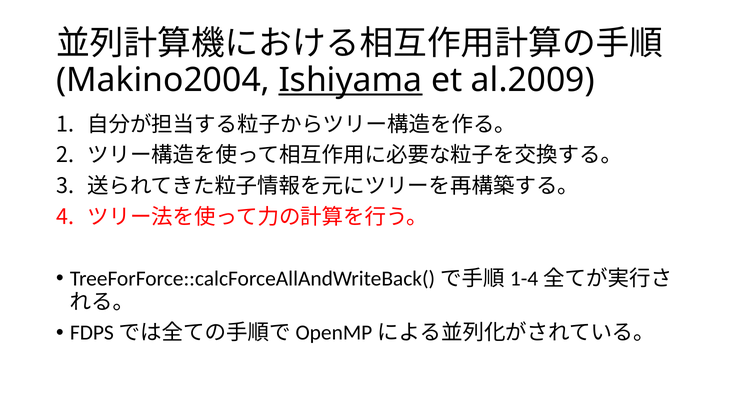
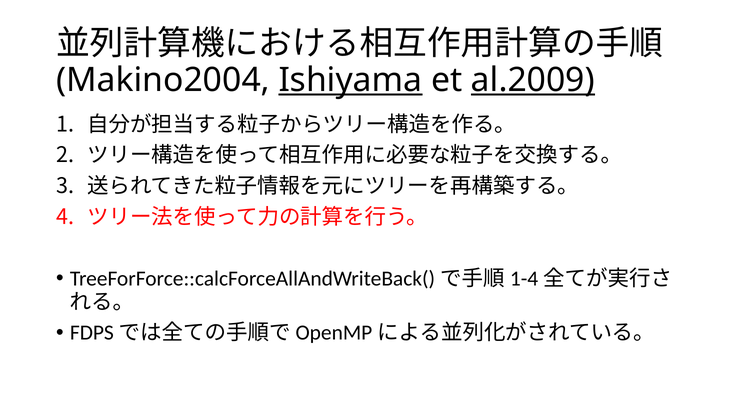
al.2009 underline: none -> present (533, 80)
